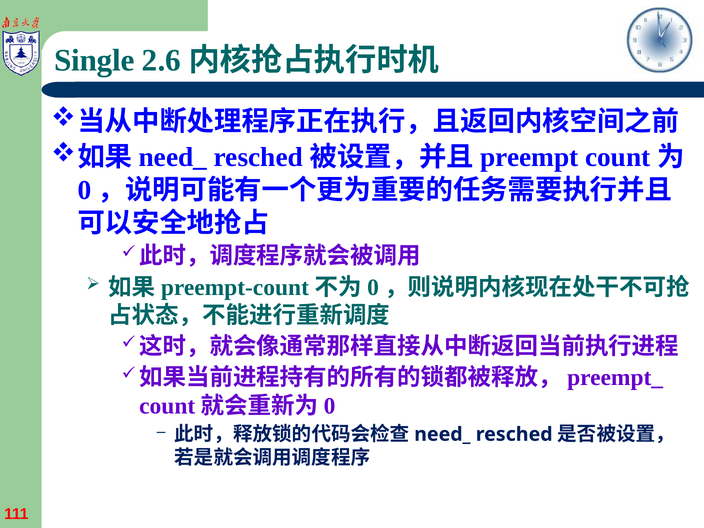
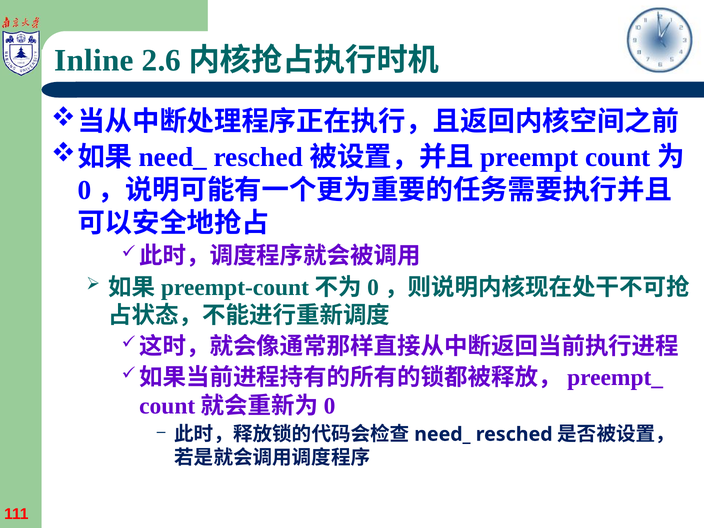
Single: Single -> Inline (94, 60)
